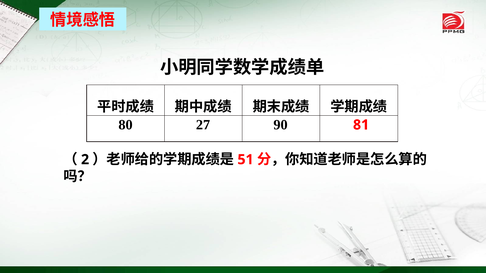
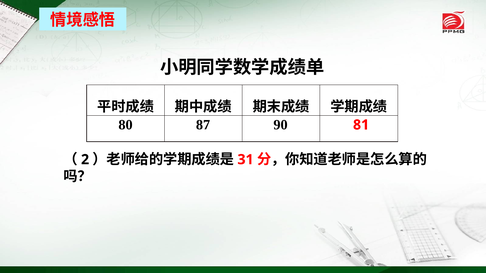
27: 27 -> 87 (203, 125)
51: 51 -> 31 (246, 160)
